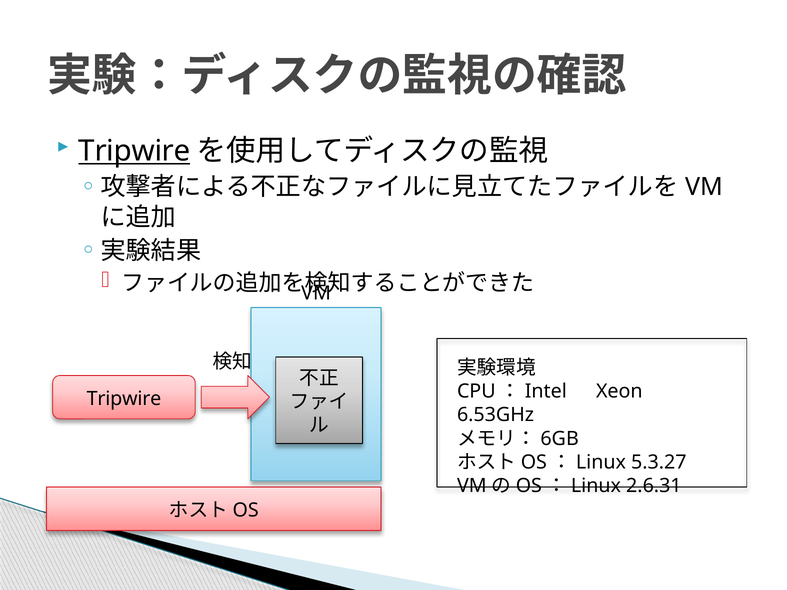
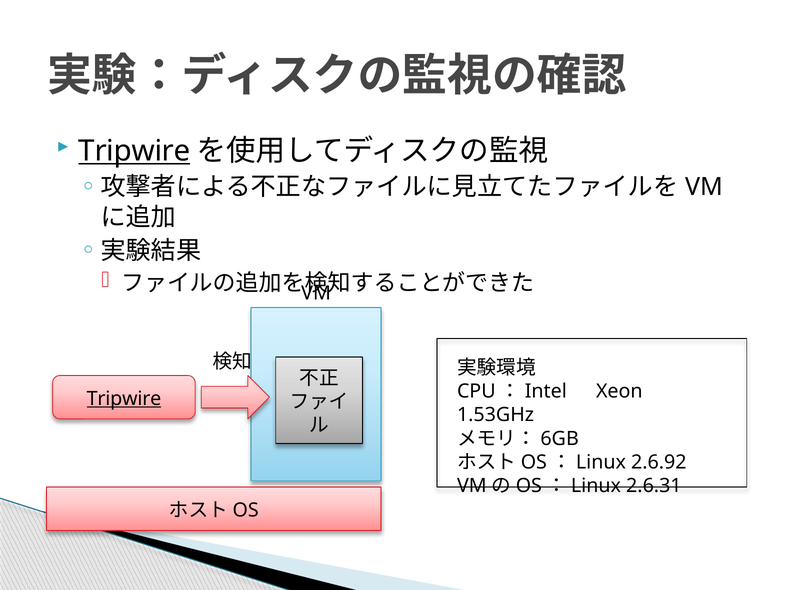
Tripwire underline: none -> present (124, 399)
6.53GHz: 6.53GHz -> 1.53GHz (496, 415)
5.3.27: 5.3.27 -> 2.6.92 (659, 462)
